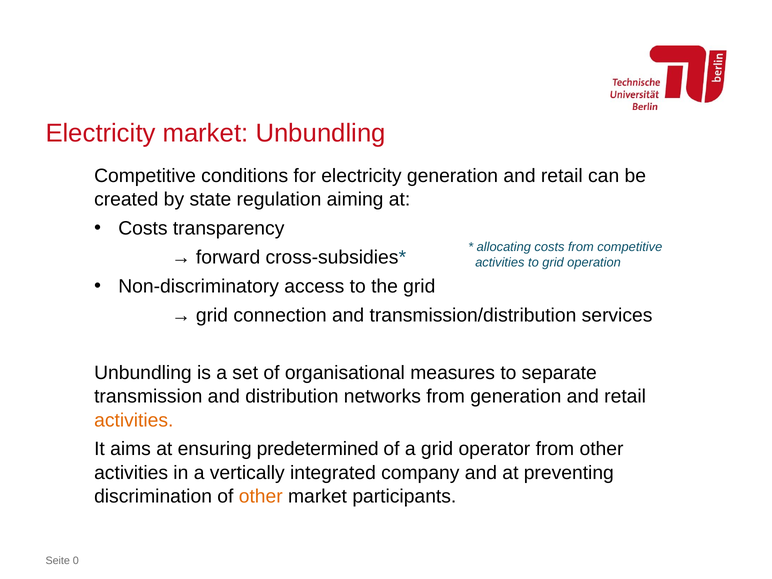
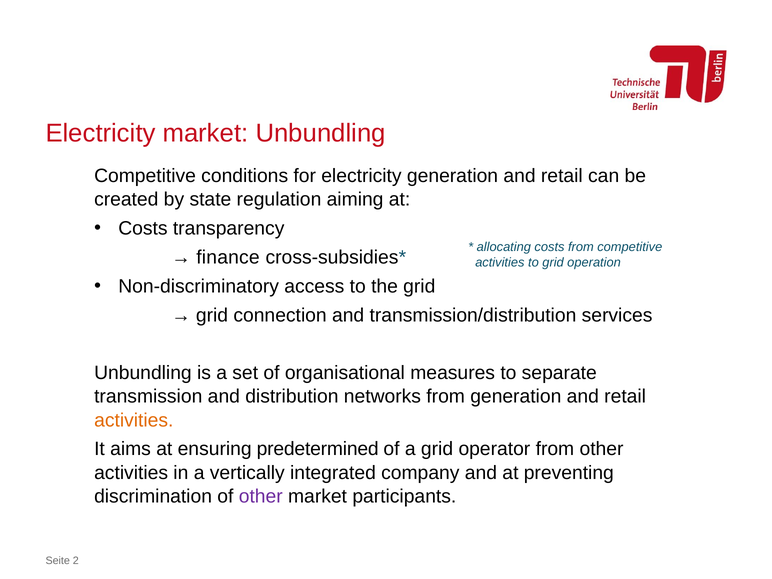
forward: forward -> finance (228, 257)
other colour: orange -> purple (261, 496)
0: 0 -> 2 (76, 561)
